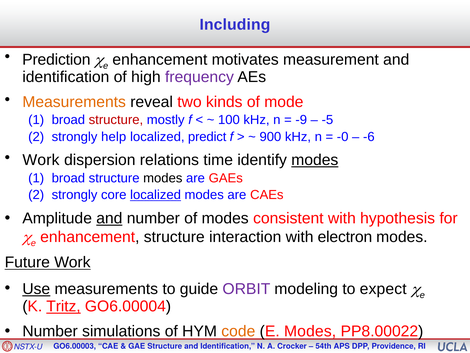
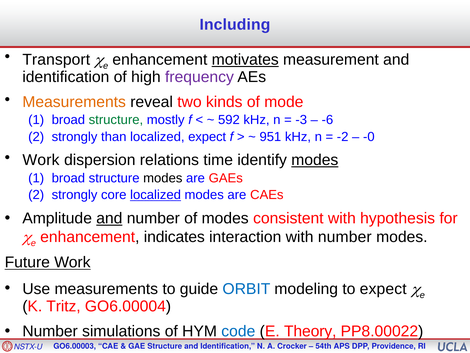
Prediction: Prediction -> Transport (56, 60)
motivates underline: none -> present (245, 60)
structure colour: red -> green (116, 120)
100: 100 -> 592 (229, 120)
-9: -9 -> -3 (301, 120)
-5: -5 -> -6 (327, 120)
help: help -> than (114, 137)
localized predict: predict -> expect (207, 137)
900: 900 -> 951 (270, 137)
-0: -0 -> -2 (343, 137)
-6: -6 -> -0 (369, 137)
enhancement structure: structure -> indicates (174, 237)
with electron: electron -> number (345, 237)
Use underline: present -> none (36, 289)
ORBIT colour: purple -> blue (246, 289)
Tritz underline: present -> none (63, 306)
code colour: orange -> blue (238, 331)
E Modes: Modes -> Theory (310, 331)
